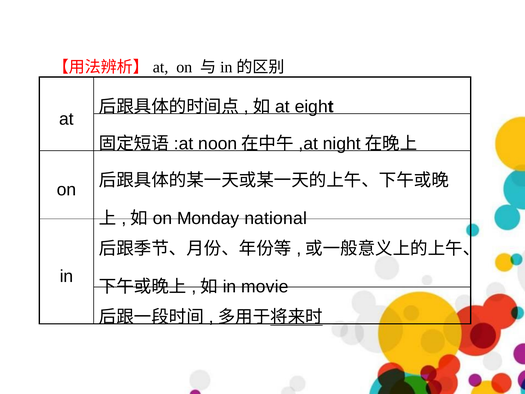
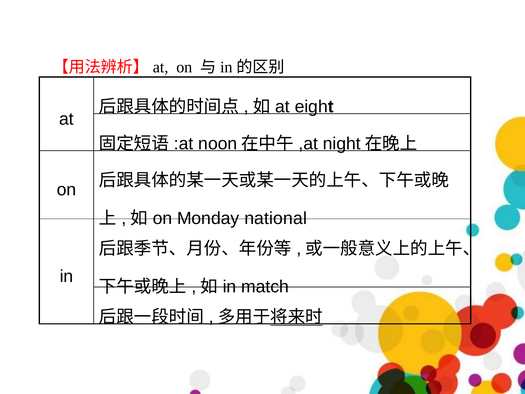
movie: movie -> match (265, 287)
